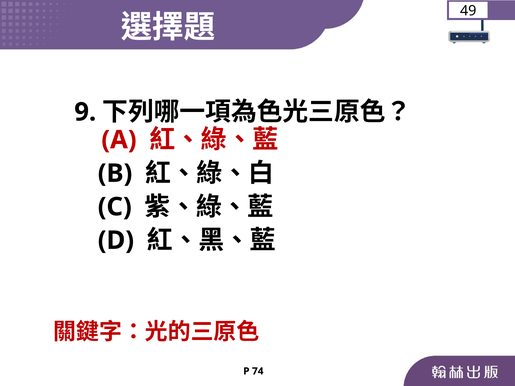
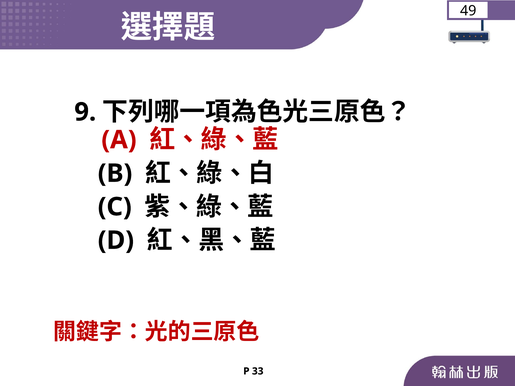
74: 74 -> 33 (258, 371)
